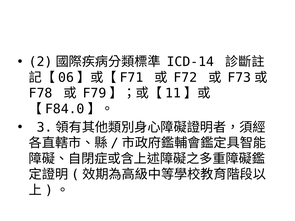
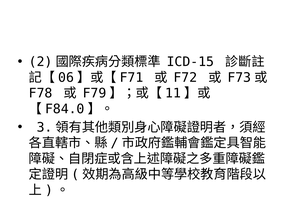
ICD-14: ICD-14 -> ICD-15 (190, 62)
